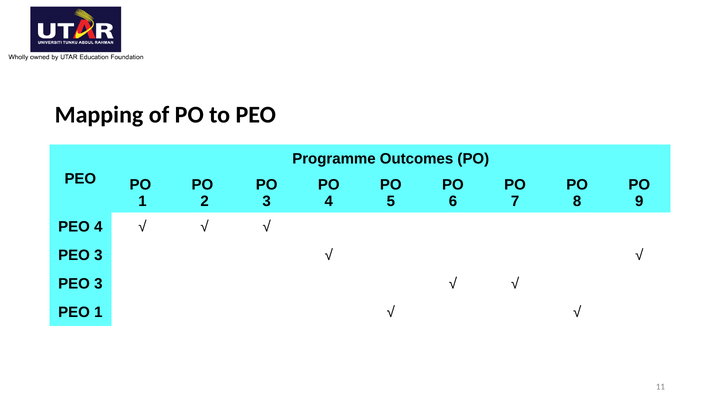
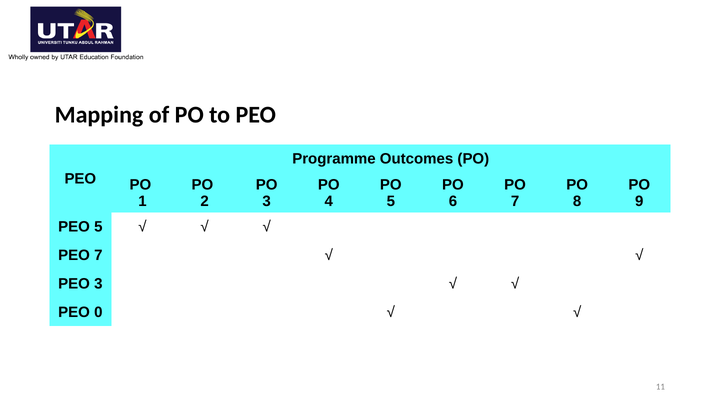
PEO 4: 4 -> 5 (98, 227)
3: 3 -> 7 (98, 255)
PEO 1: 1 -> 0 (98, 312)
